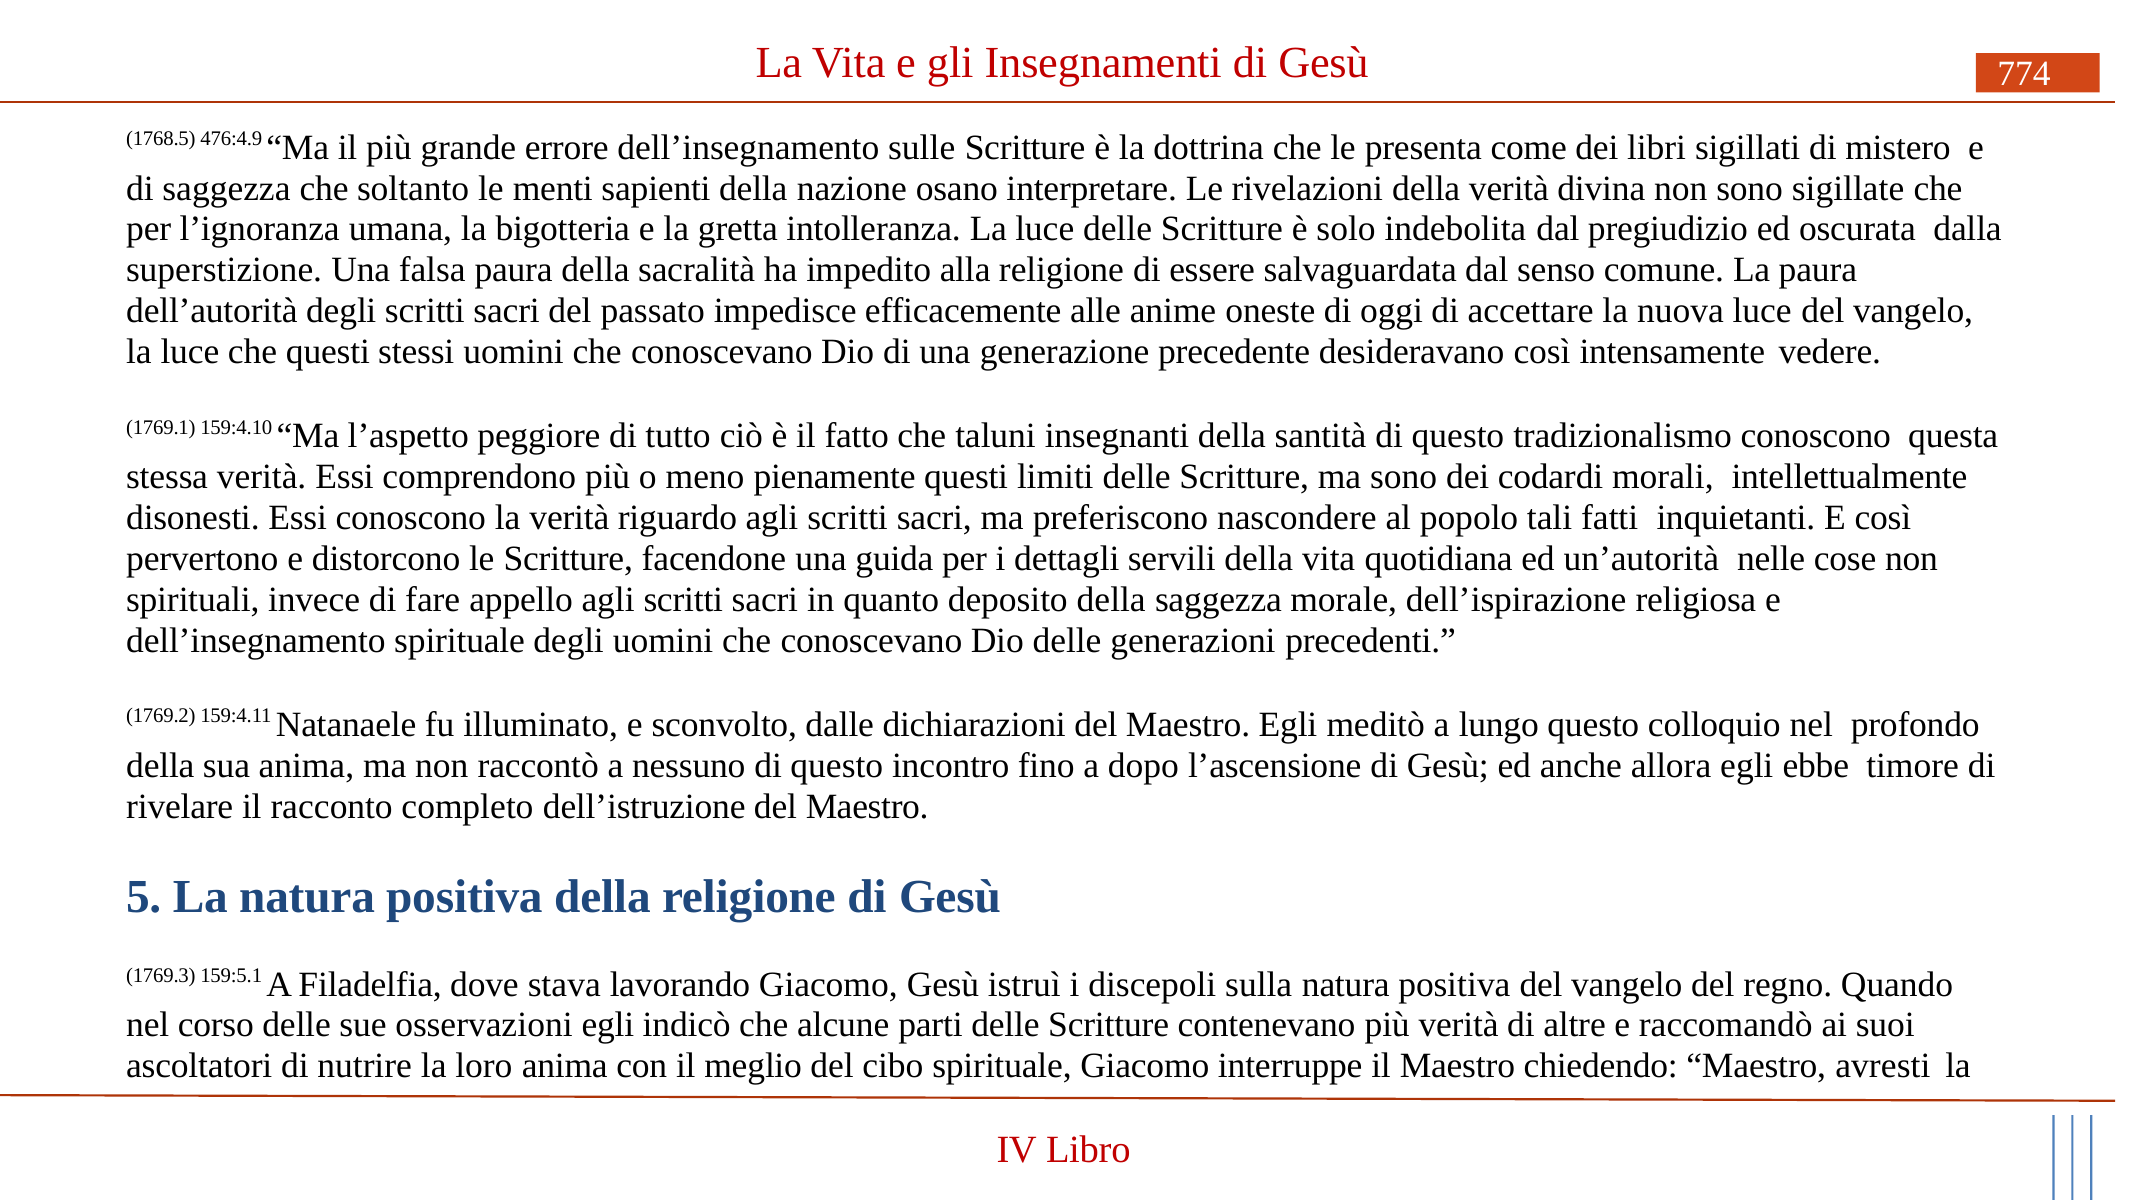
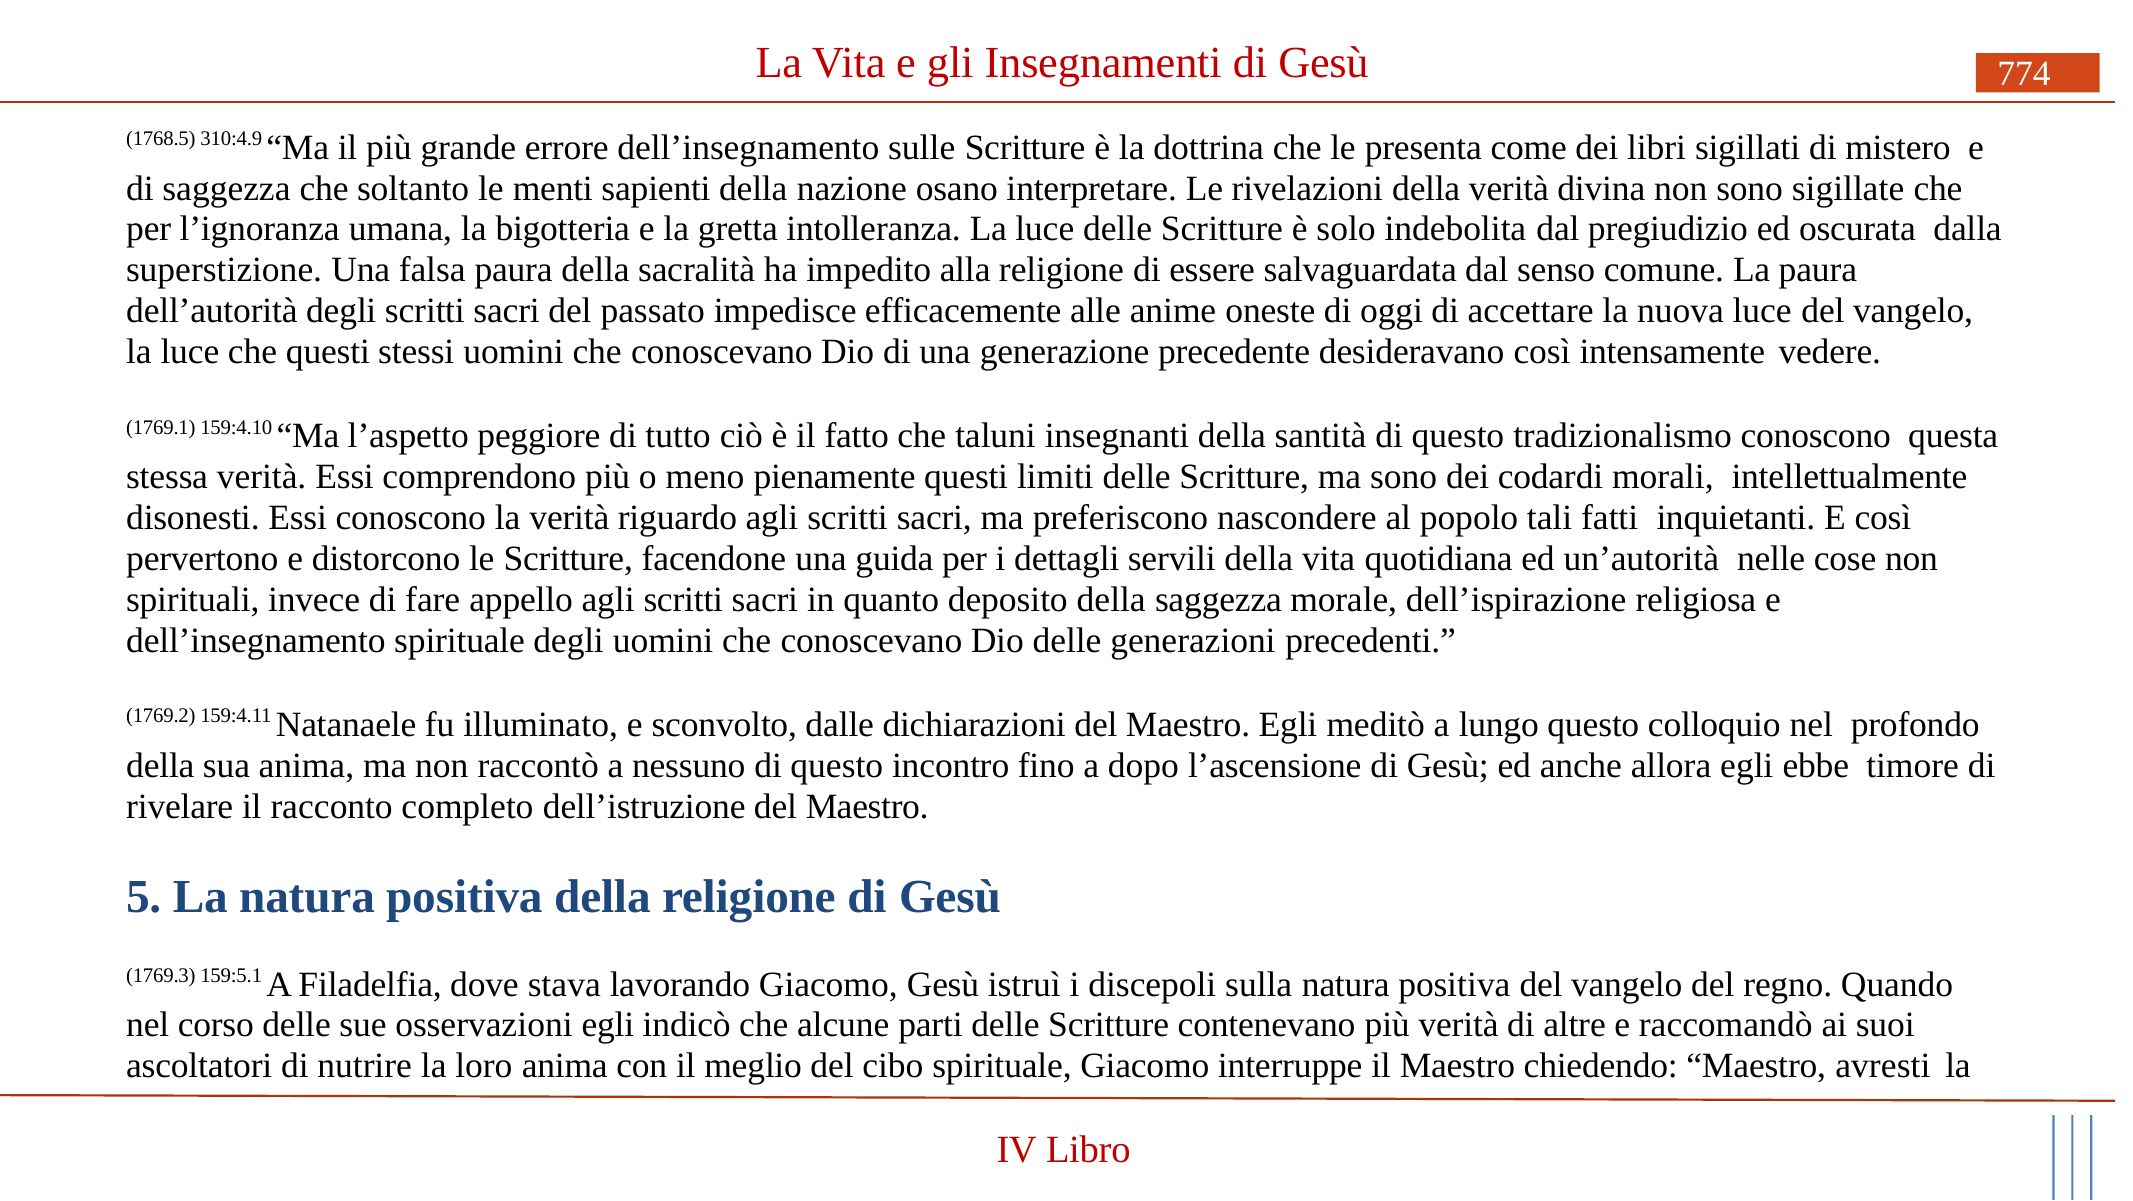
476:4.9: 476:4.9 -> 310:4.9 (231, 139)
